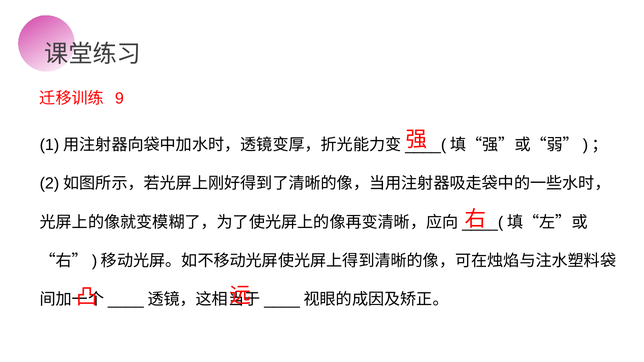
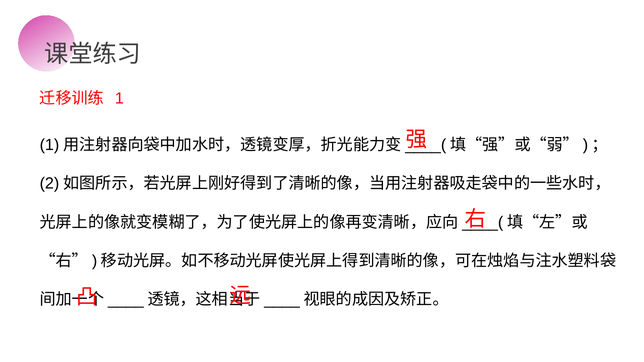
9: 9 -> 1 (119, 98)
